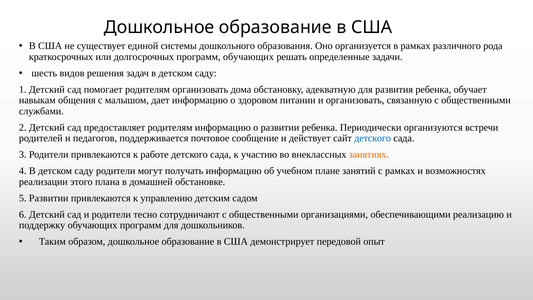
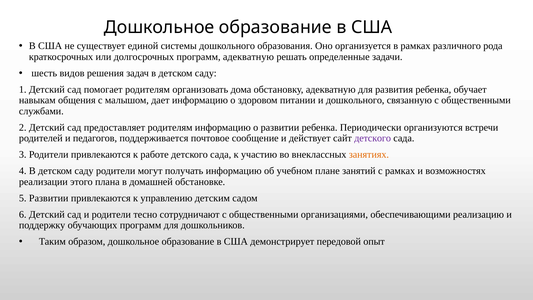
программ обучающих: обучающих -> адекватную (248, 57)
и организовать: организовать -> дошкольного (355, 100)
детского colour: blue -> purple (373, 138)
